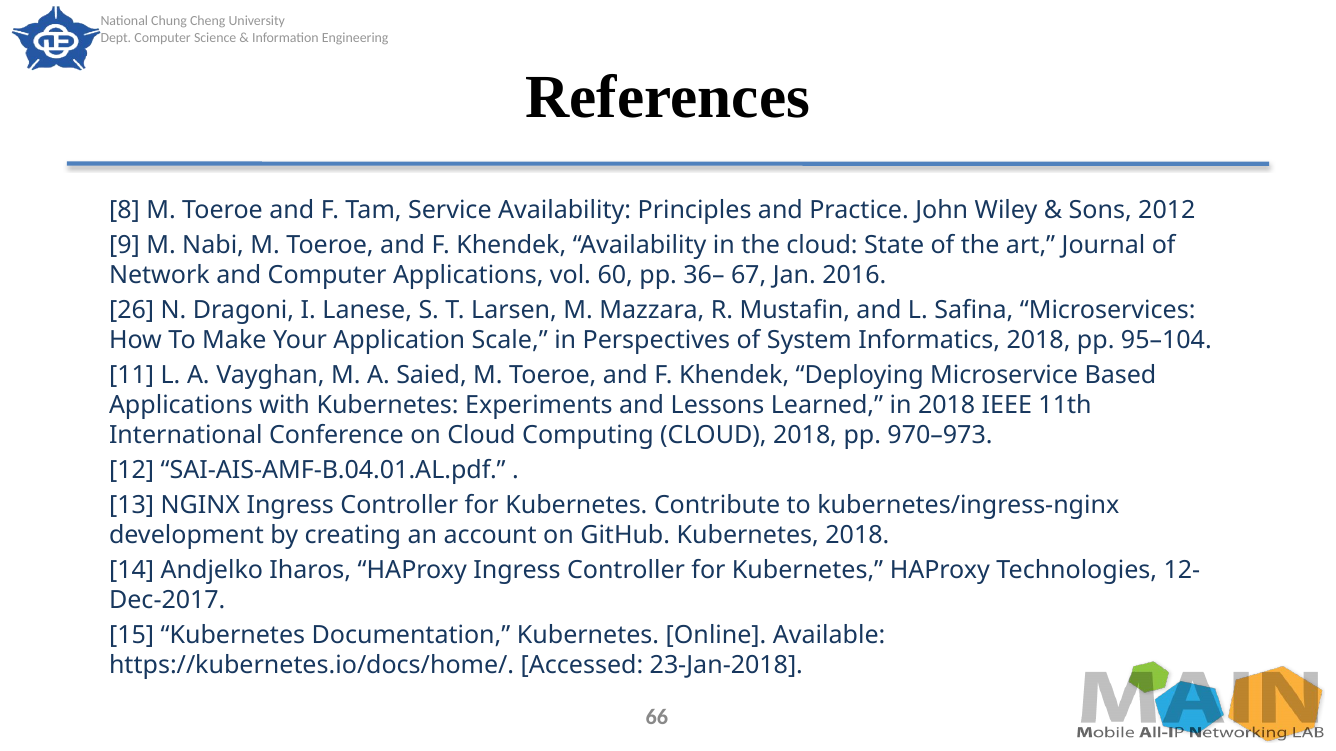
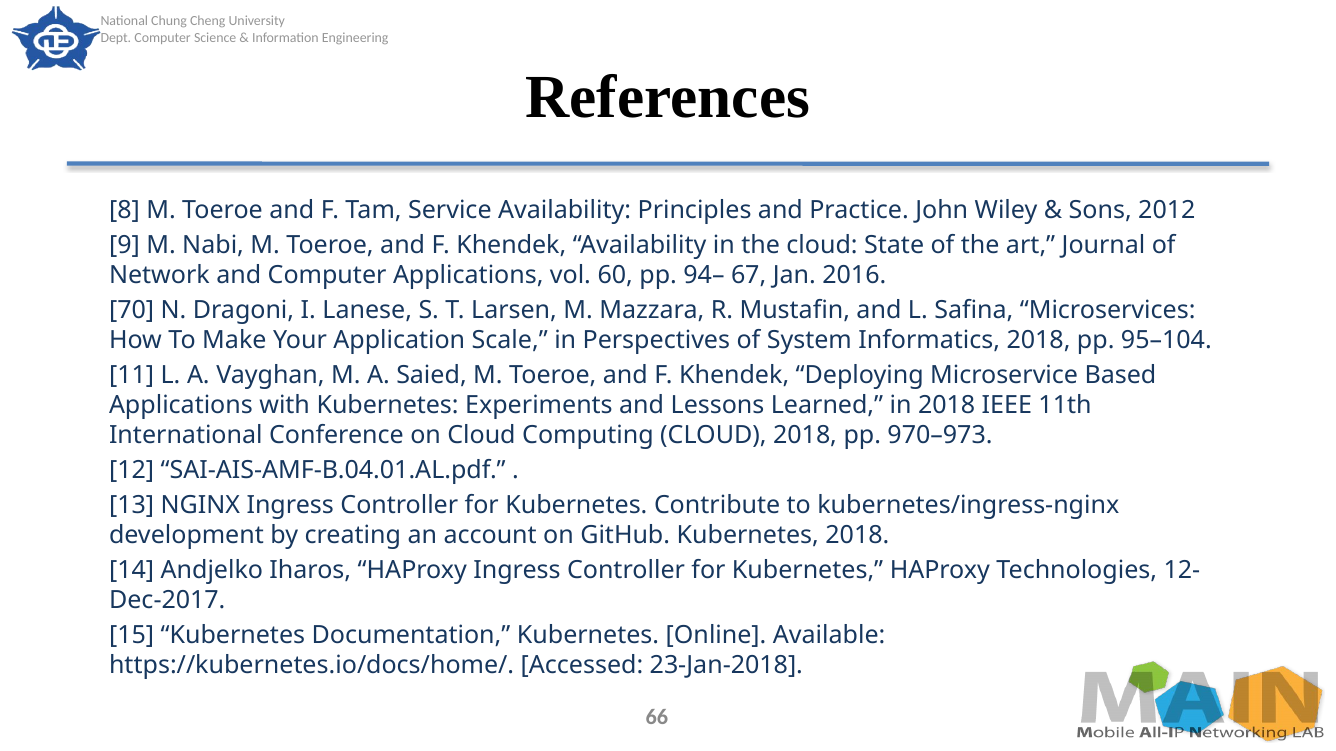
36–: 36– -> 94– (704, 275)
26: 26 -> 70 (132, 310)
